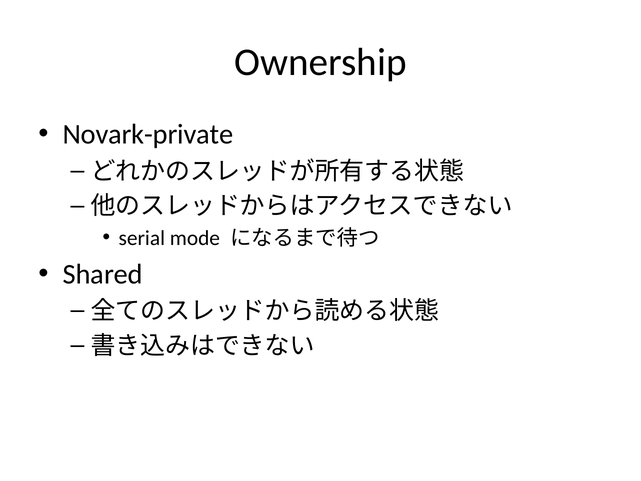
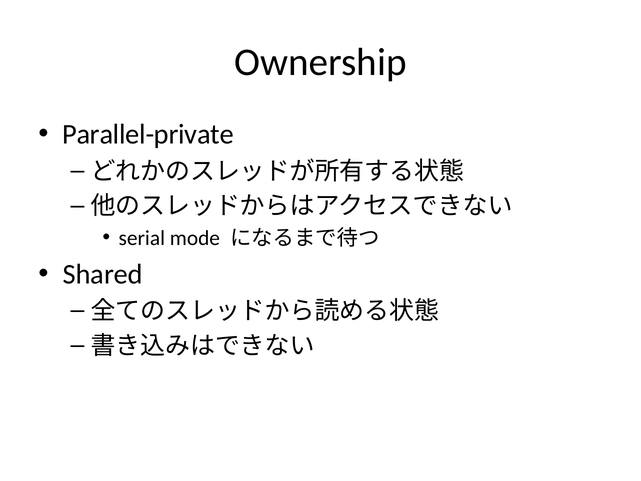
Novark-private: Novark-private -> Parallel-private (148, 134)
